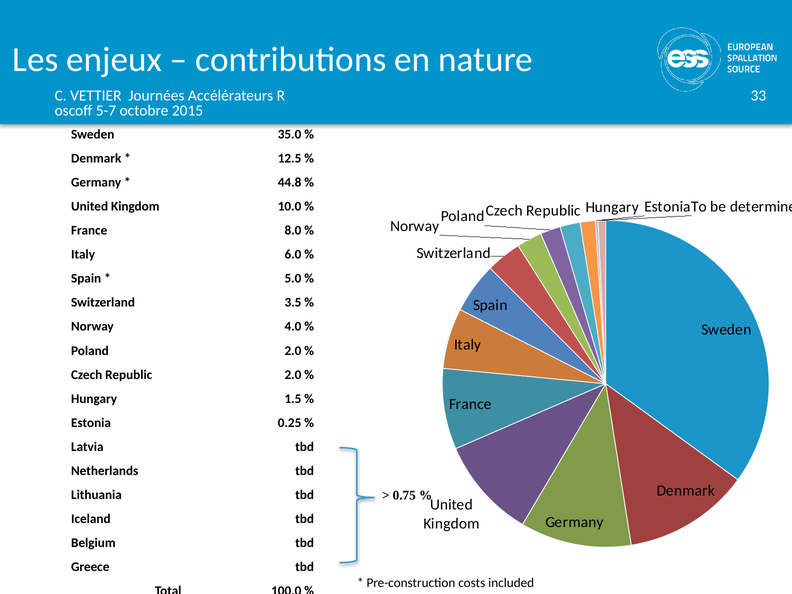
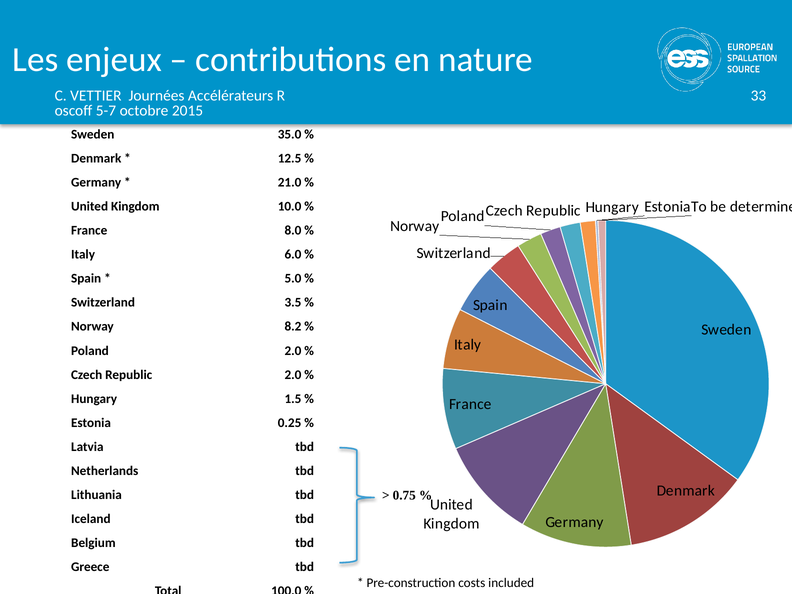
44.8: 44.8 -> 21.0 (290, 182)
4.0: 4.0 -> 8.2 (293, 327)
